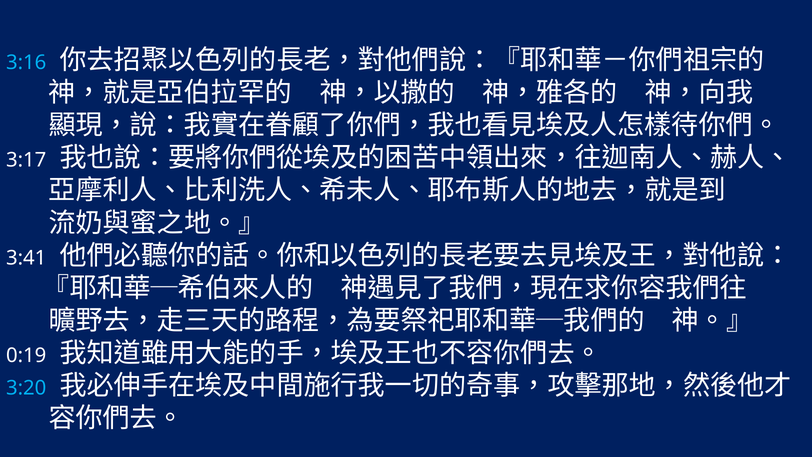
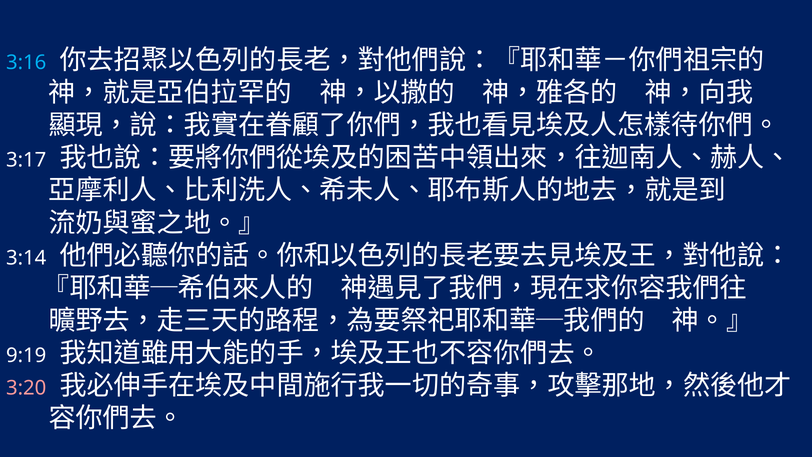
3:41: 3:41 -> 3:14 (26, 258)
0:19: 0:19 -> 9:19 (26, 355)
3:20 colour: light blue -> pink (26, 388)
